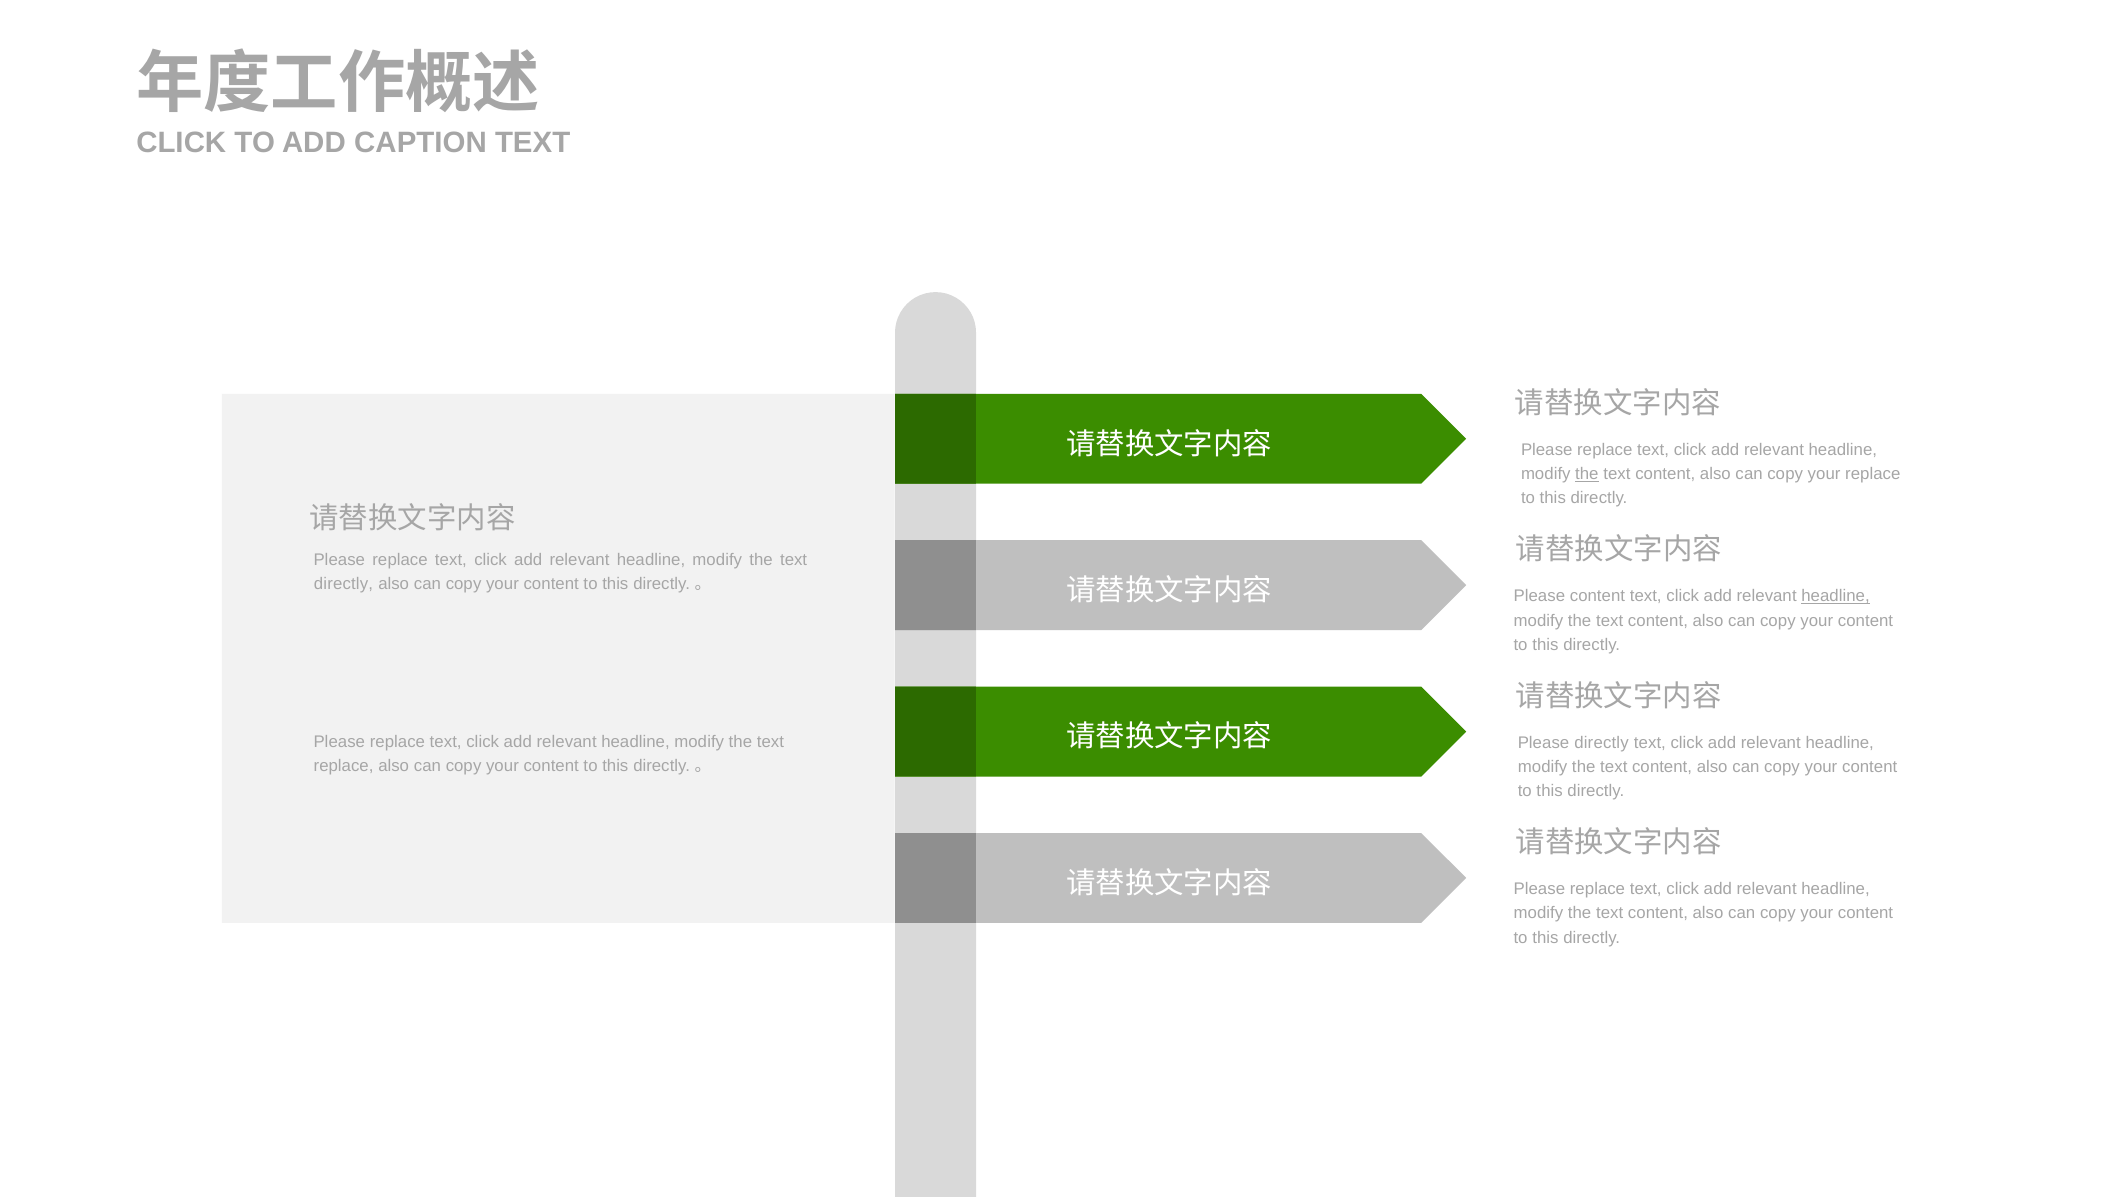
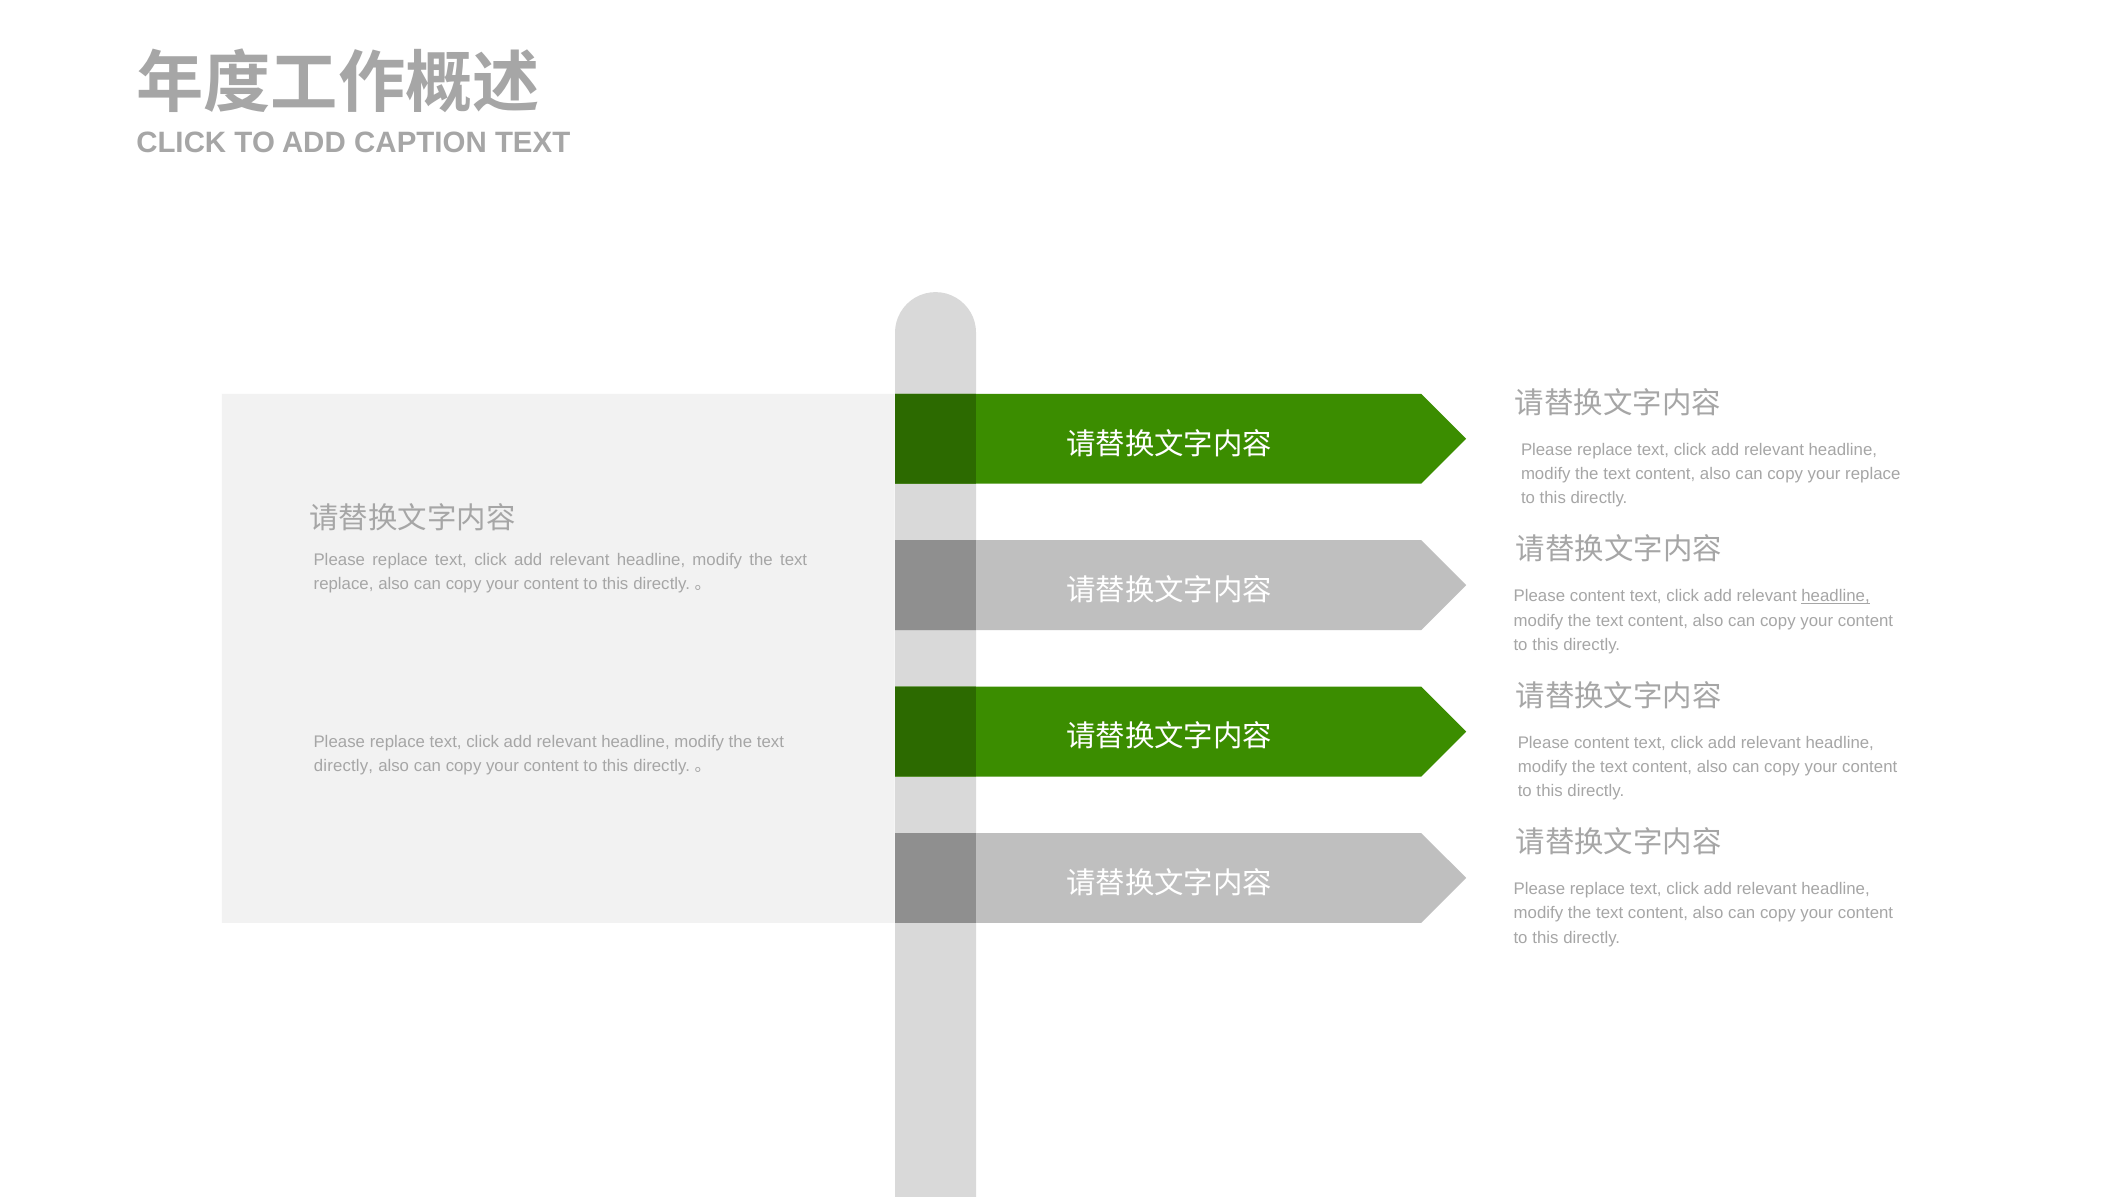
the underline: present -> none (1587, 474)
directly: directly -> replace (344, 584)
directly: directly -> content (1602, 743)
replace: replace -> directly (343, 766)
